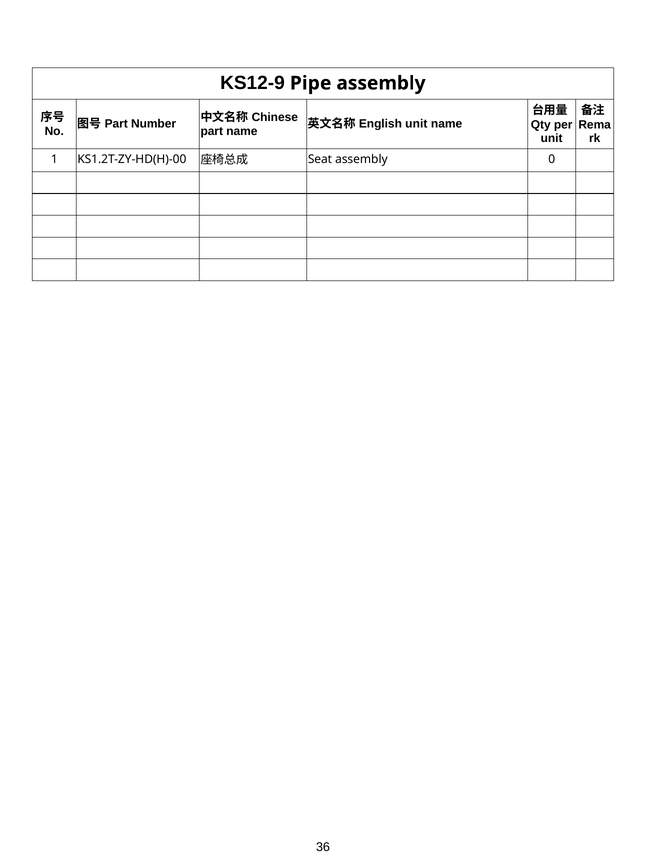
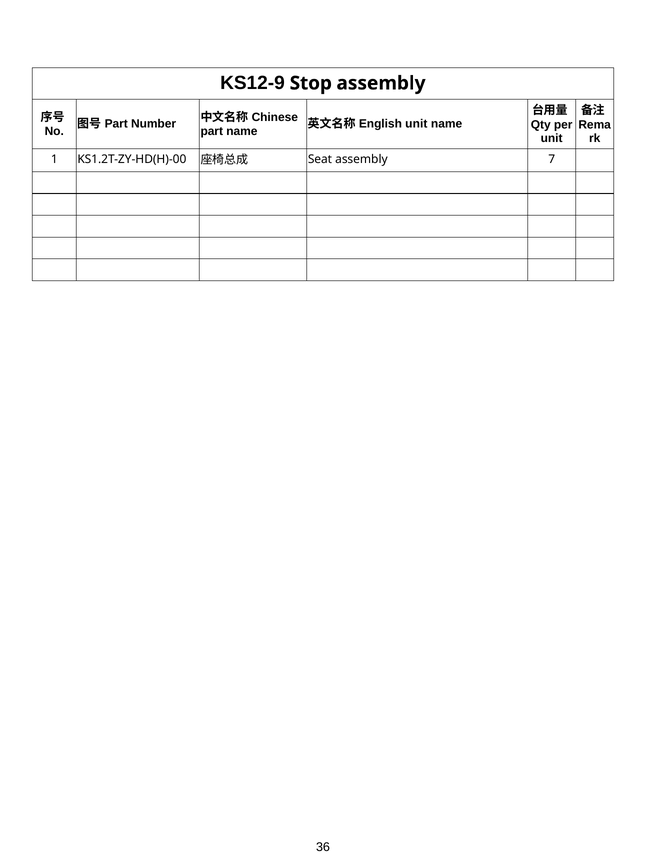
Pipe: Pipe -> Stop (311, 83)
0: 0 -> 7 (552, 159)
